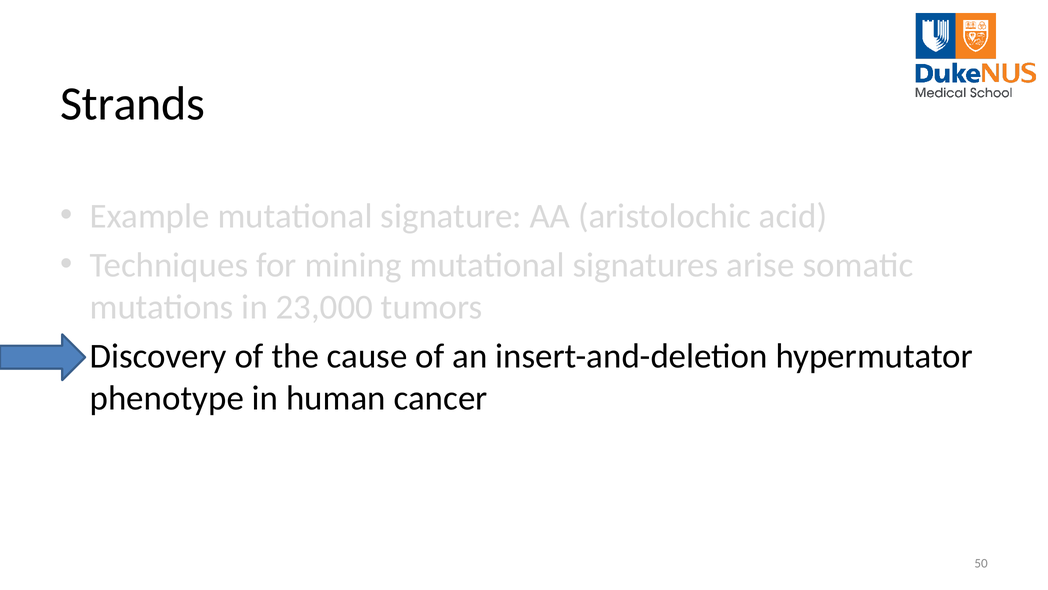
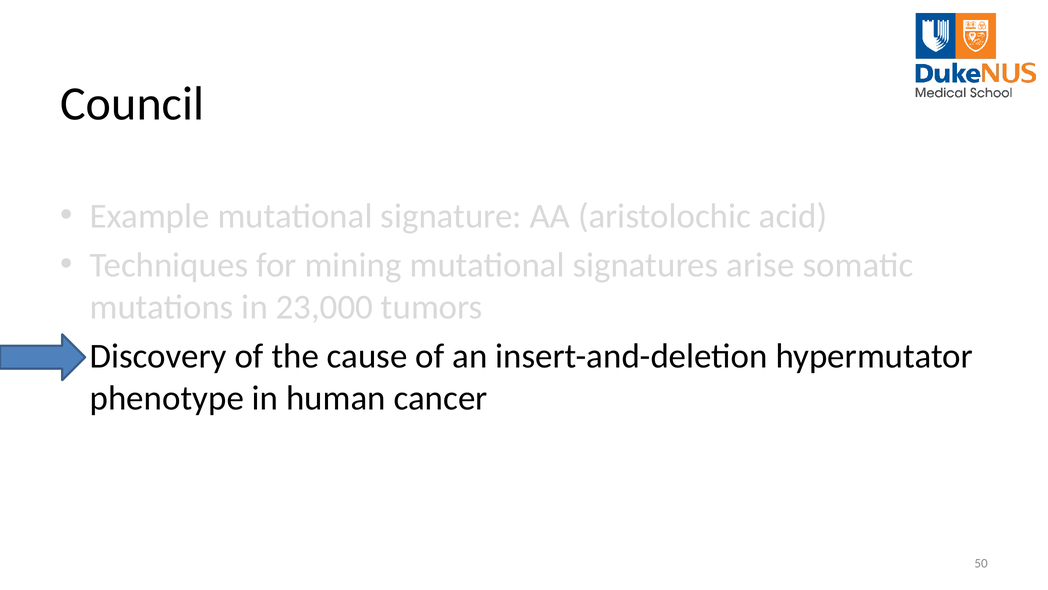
Strands: Strands -> Council (132, 104)
